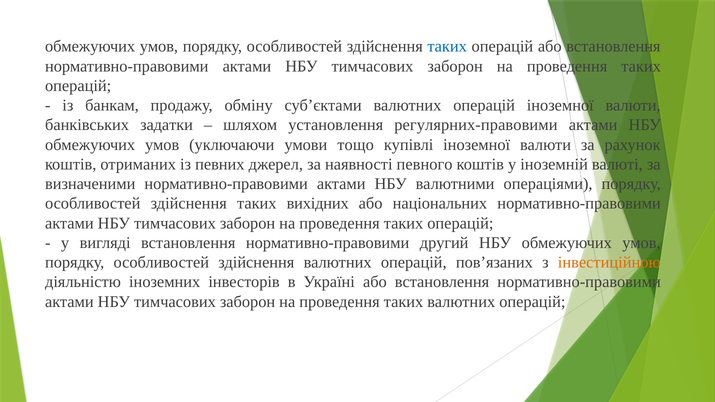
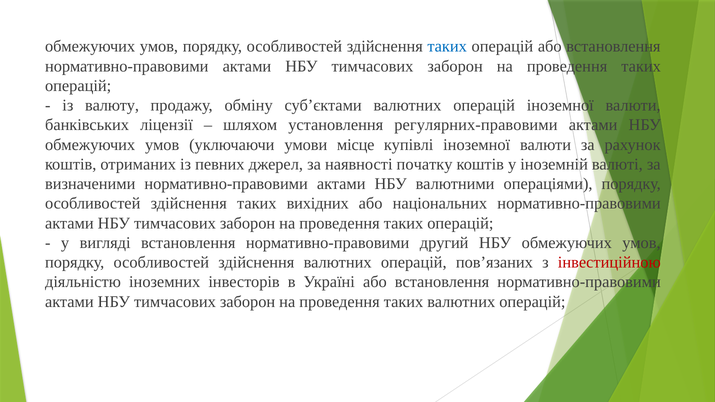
банкам: банкам -> валюту (112, 105)
задатки: задатки -> ліцензії (167, 125)
тощо: тощо -> місце (356, 145)
певного: певного -> початку (425, 164)
інвестиційною colour: orange -> red (609, 263)
